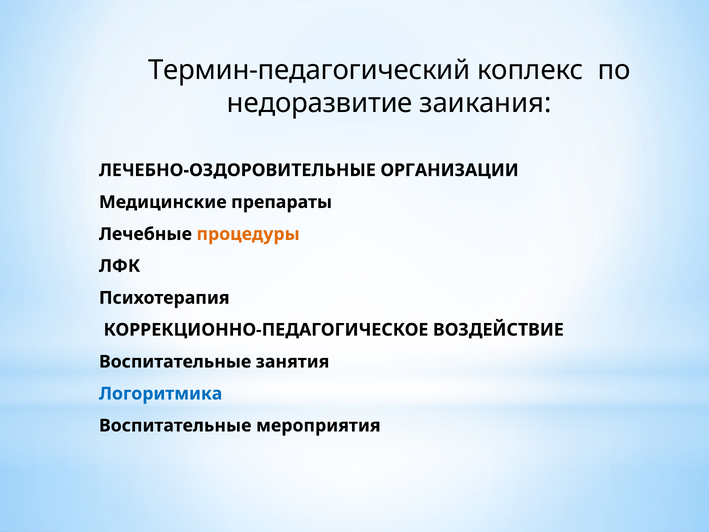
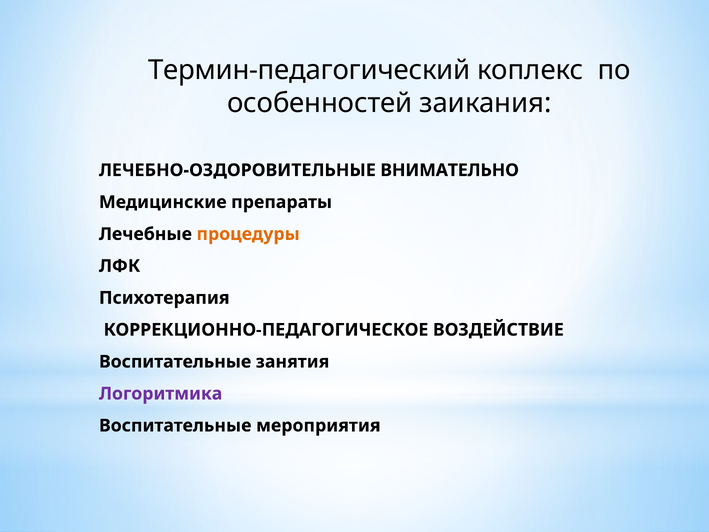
недоразвитие: недоразвитие -> особенностей (320, 103)
ОРГАНИЗАЦИИ: ОРГАНИЗАЦИИ -> ВНИМАТЕЛЬНО (450, 170)
Логоритмика colour: blue -> purple (161, 393)
